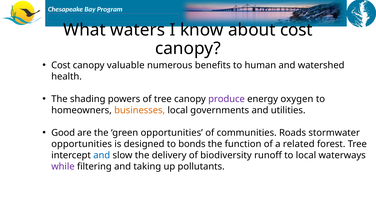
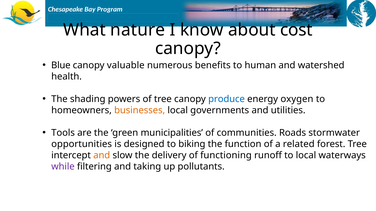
waters: waters -> nature (138, 30)
Cost: Cost -> Blue (61, 65)
produce colour: purple -> blue (227, 99)
Good: Good -> Tools (63, 133)
green opportunities: opportunities -> municipalities (172, 133)
bonds: bonds -> biking (192, 144)
and colour: blue -> orange (102, 156)
biodiversity: biodiversity -> functioning (226, 156)
